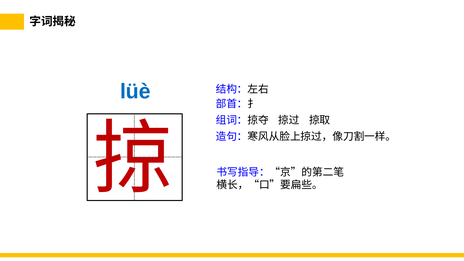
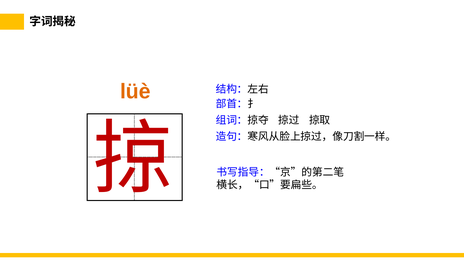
lüè colour: blue -> orange (135, 92)
